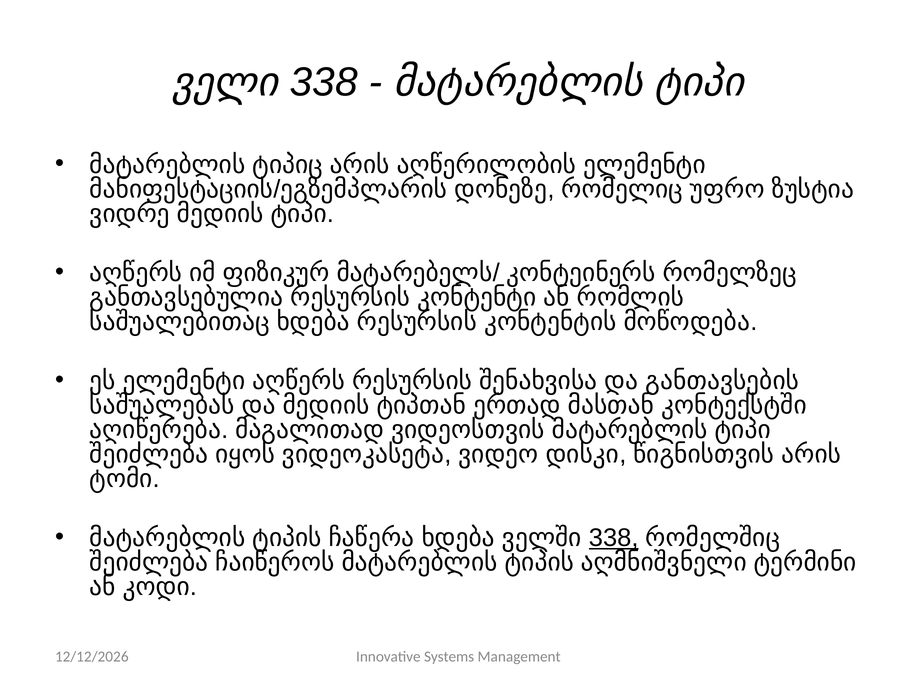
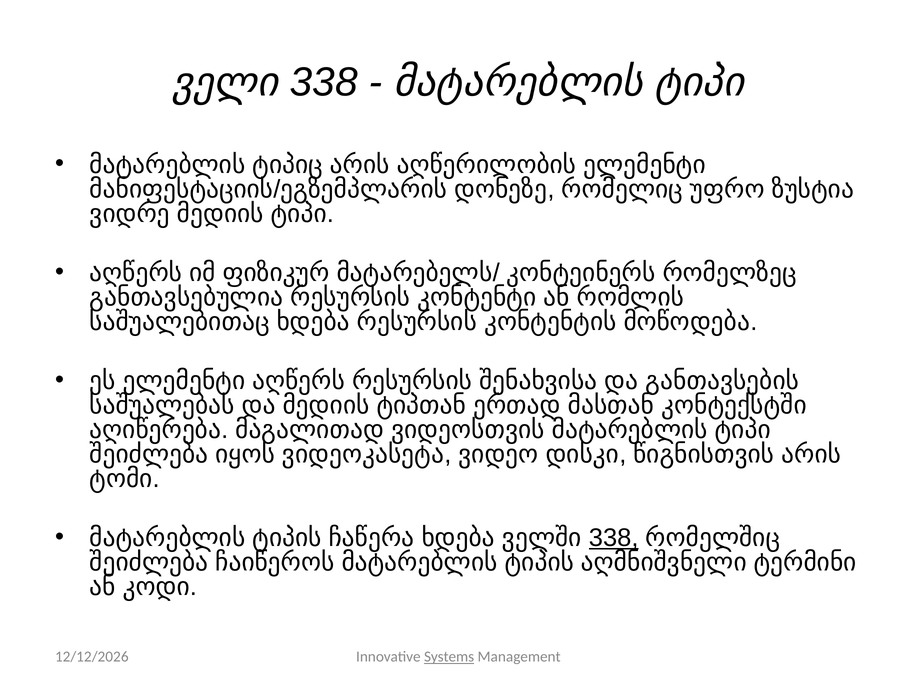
Systems underline: none -> present (449, 657)
